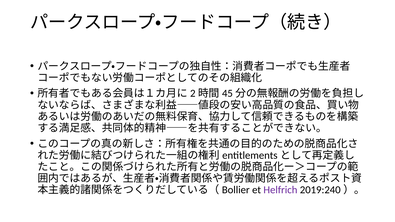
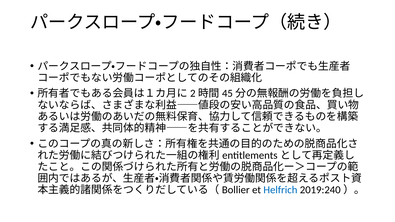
Helfrich colour: purple -> blue (280, 190)
